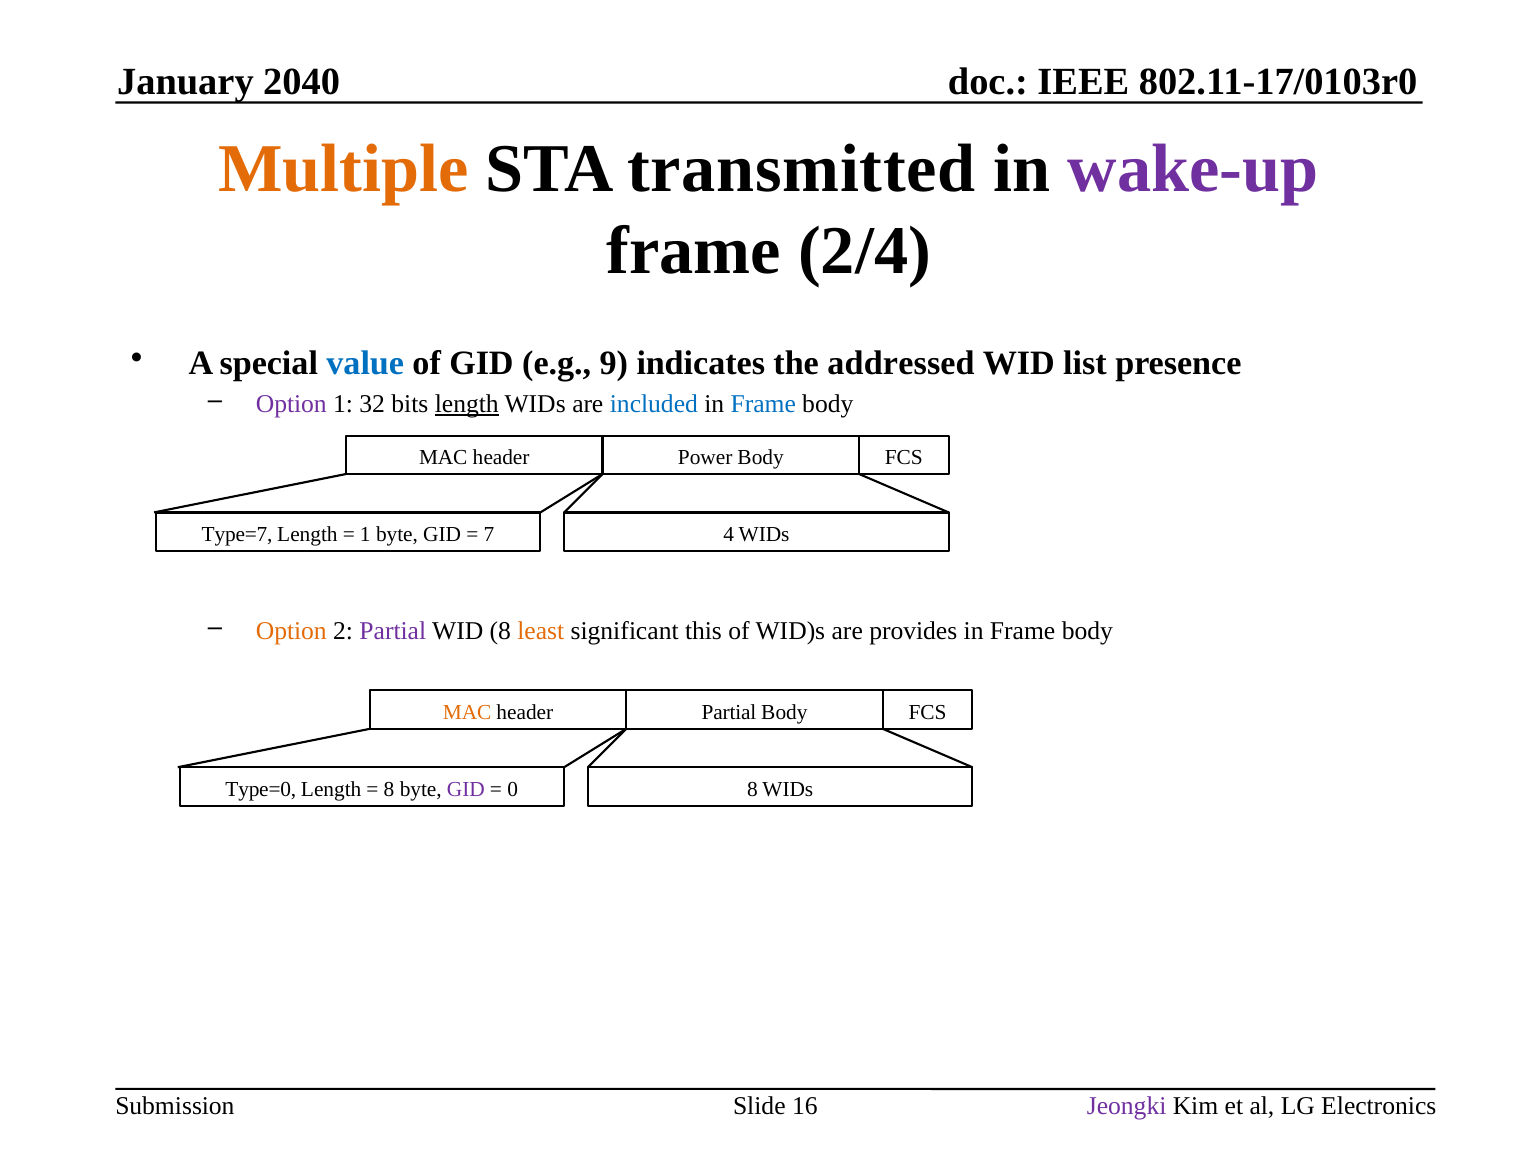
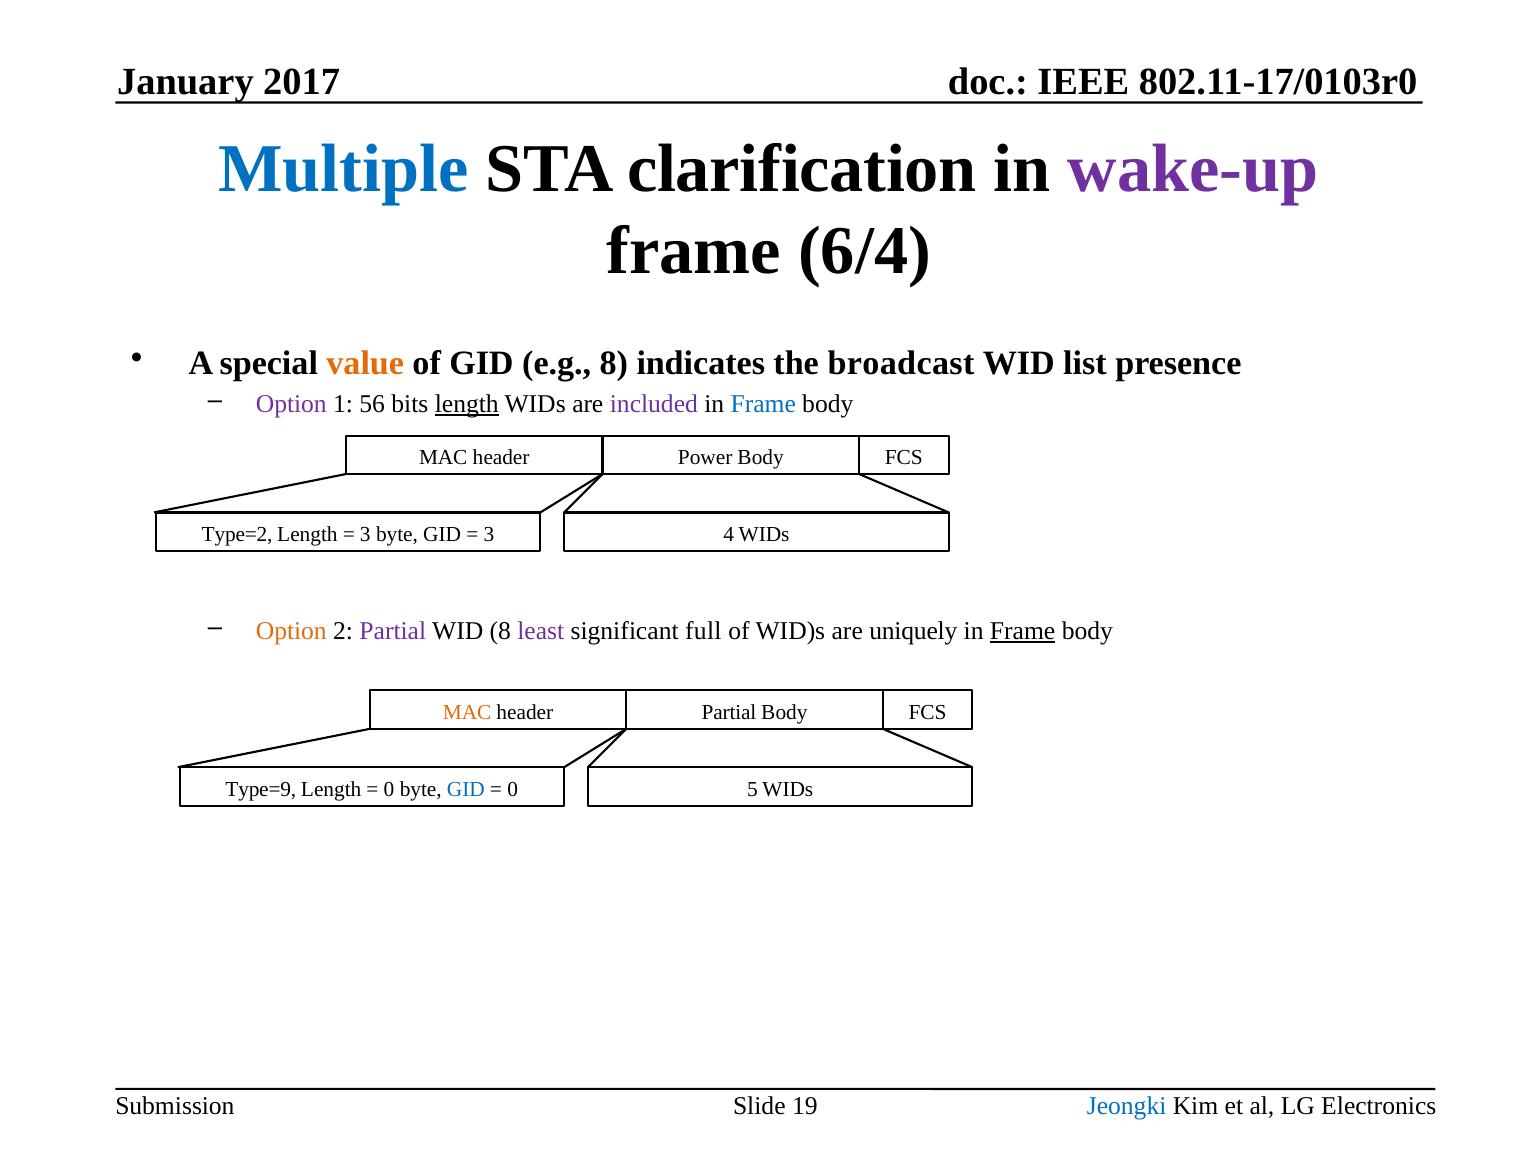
2040: 2040 -> 2017 (302, 82)
Multiple colour: orange -> blue (343, 169)
transmitted: transmitted -> clarification (802, 169)
2/4: 2/4 -> 6/4 (865, 251)
value colour: blue -> orange (365, 364)
e.g 9: 9 -> 8 (614, 364)
addressed: addressed -> broadcast (901, 364)
32: 32 -> 56 (372, 404)
included colour: blue -> purple (654, 404)
Type=7: Type=7 -> Type=2 (237, 535)
1: 1 -> 3 (365, 535)
7: 7 -> 3 (489, 535)
least colour: orange -> purple (541, 631)
this: this -> full (703, 631)
provides: provides -> uniquely (913, 631)
Frame underline: none -> present (1023, 631)
Type=0: Type=0 -> Type=9 (261, 790)
8: 8 -> 0 (389, 790)
GID colour: purple -> blue (466, 790)
0 8: 8 -> 5 (752, 790)
16: 16 -> 19 (805, 1106)
Jeongki colour: purple -> blue (1127, 1106)
